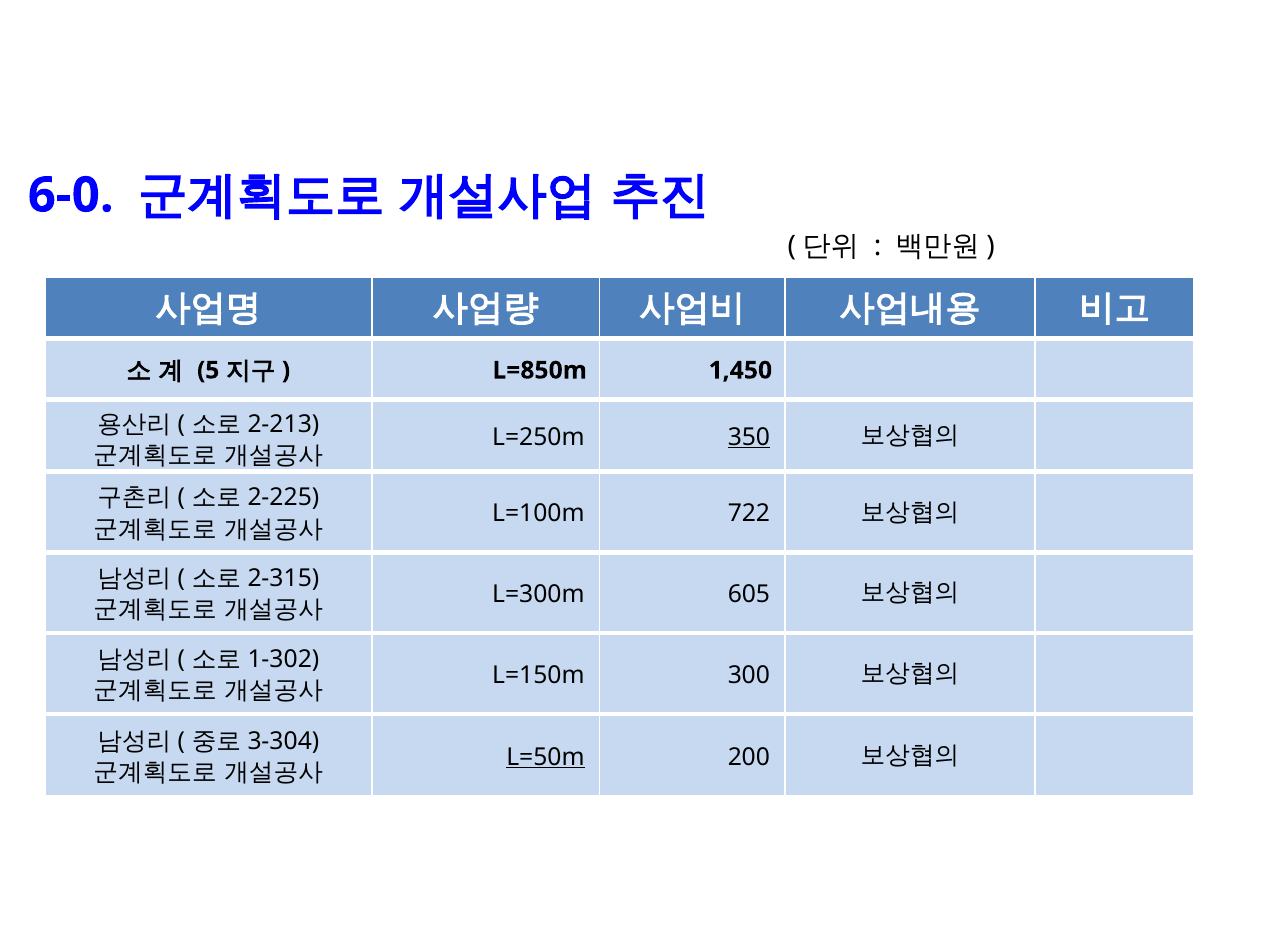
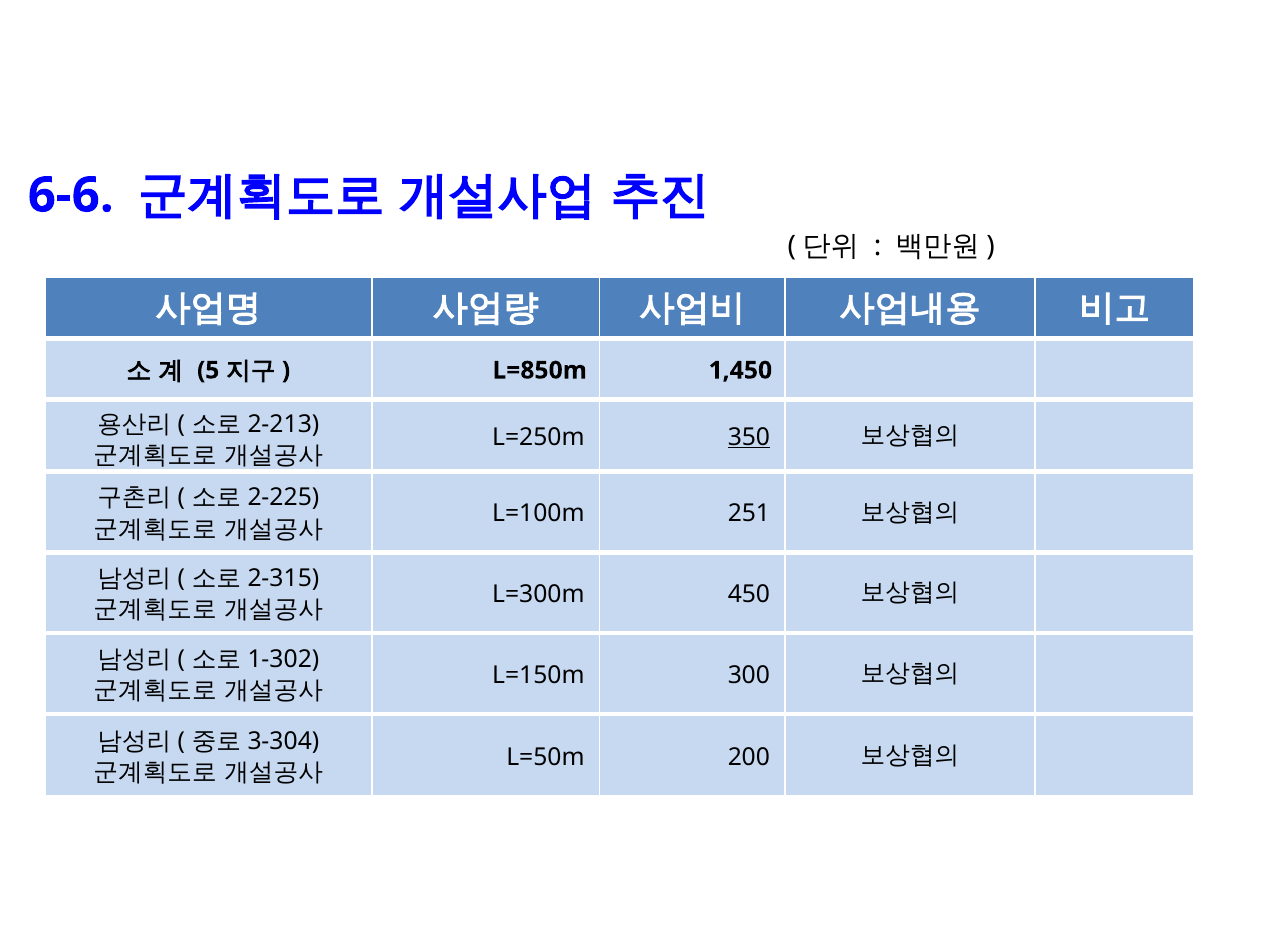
6-0: 6-0 -> 6-6 (71, 195)
722: 722 -> 251 (749, 513)
605: 605 -> 450 (749, 594)
L=50m underline: present -> none (545, 757)
